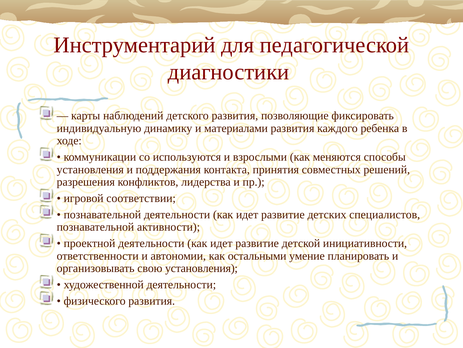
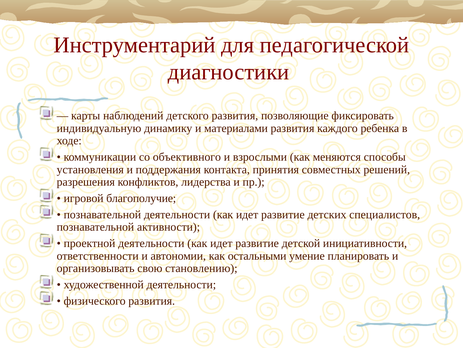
используются: используются -> объективного (187, 157)
соответствии: соответствии -> благополучие (141, 198)
свою установления: установления -> становлению (201, 268)
